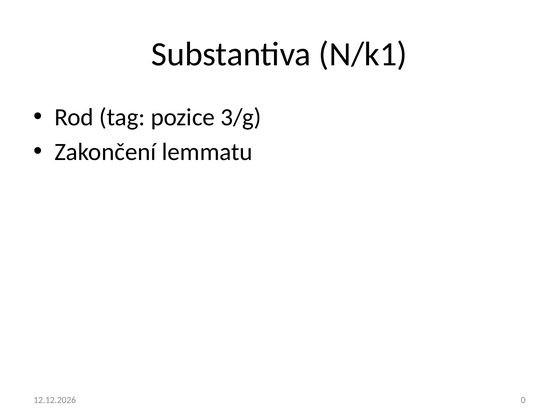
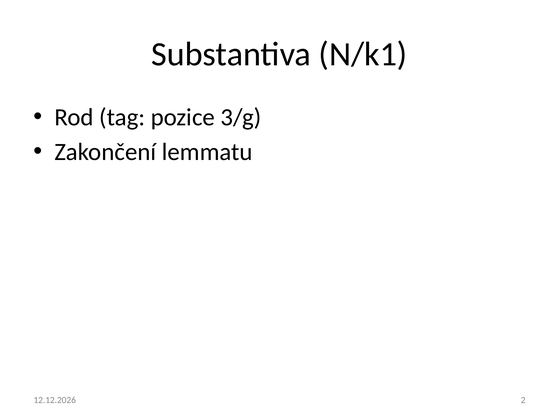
0: 0 -> 2 (523, 400)
